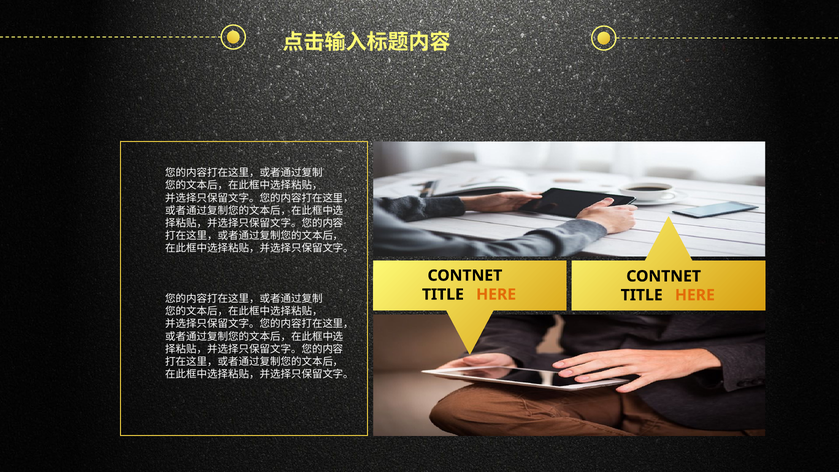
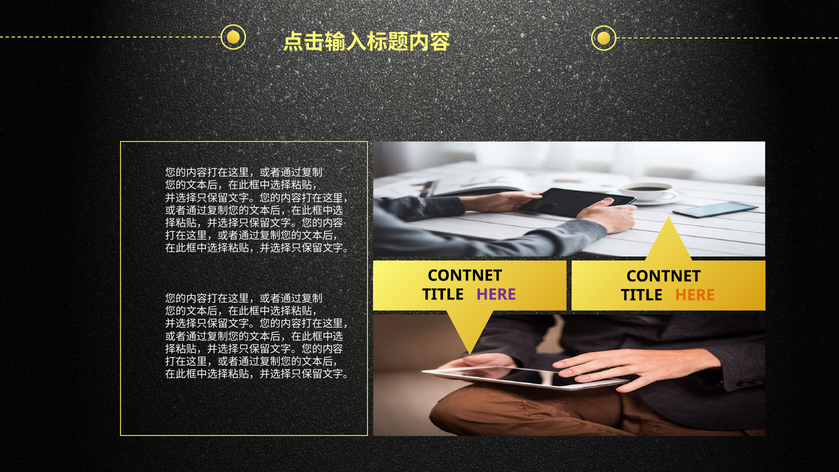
HERE colour: orange -> purple (496, 294)
